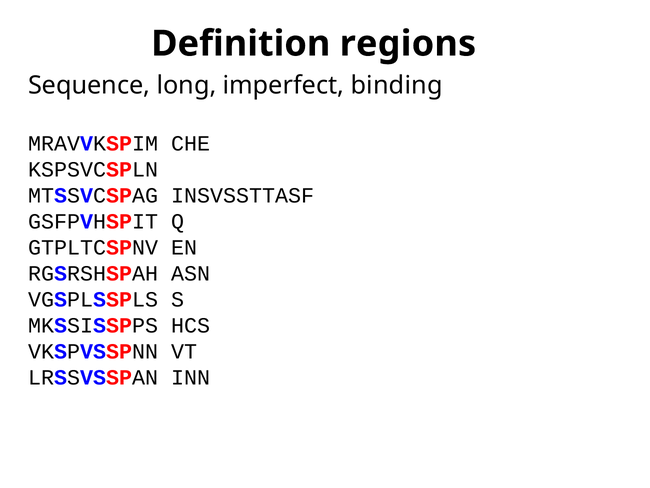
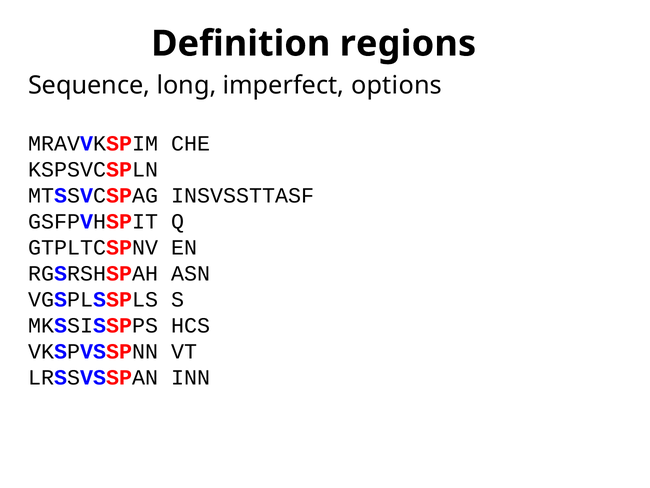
binding: binding -> options (397, 85)
